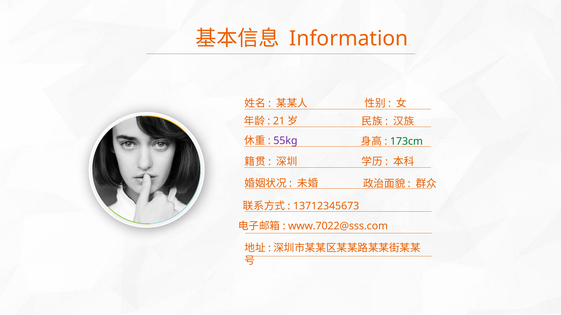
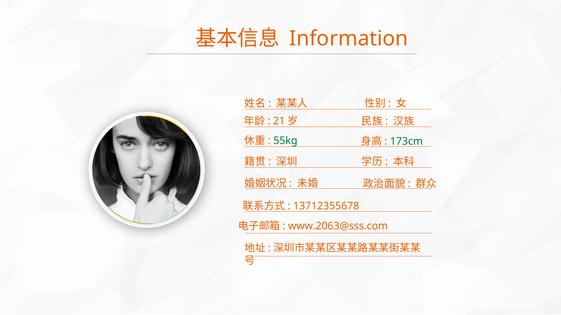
55kg colour: purple -> green (285, 141)
13712345673: 13712345673 -> 13712355678 (326, 207)
www.7022@sss.com: www.7022@sss.com -> www.2063@sss.com (338, 226)
